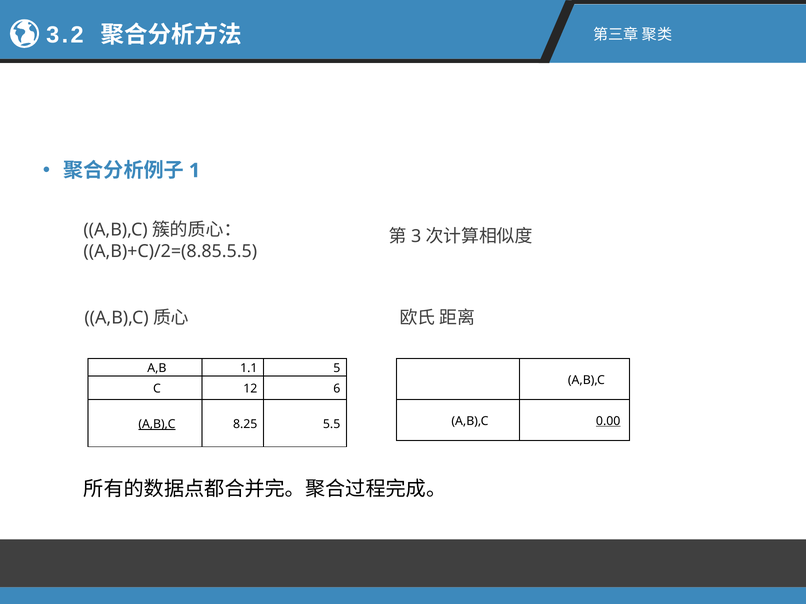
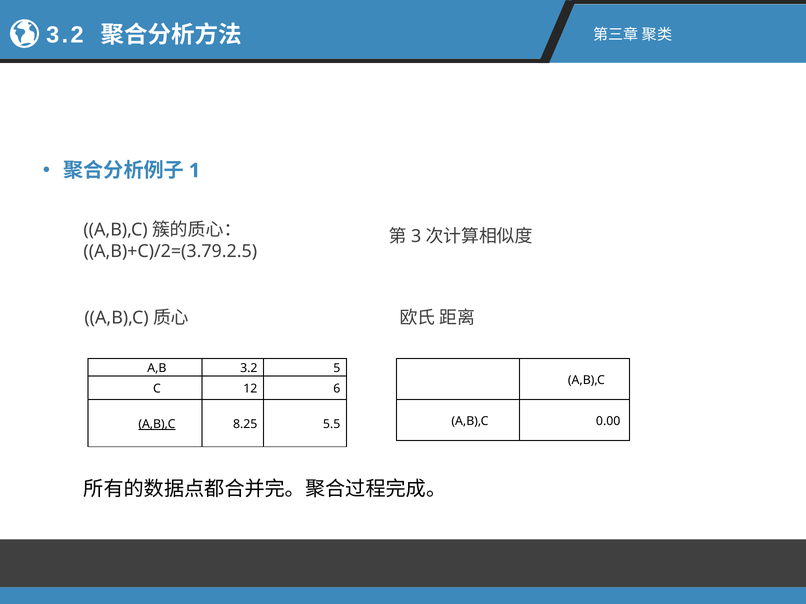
A,B)+C)/2=(8.85.5.5: A,B)+C)/2=(8.85.5.5 -> A,B)+C)/2=(3.79.2.5 (170, 252)
A,B 1.1: 1.1 -> 3.2 (249, 369)
0.00 underline: present -> none (608, 421)
